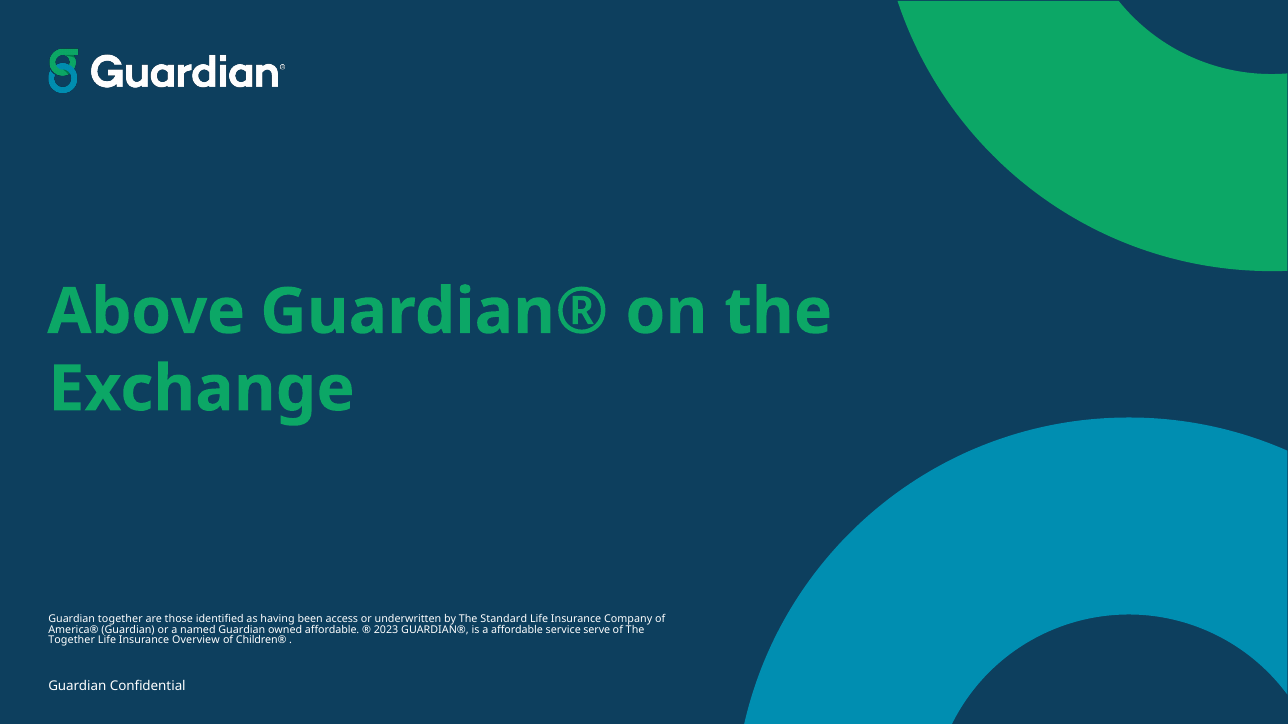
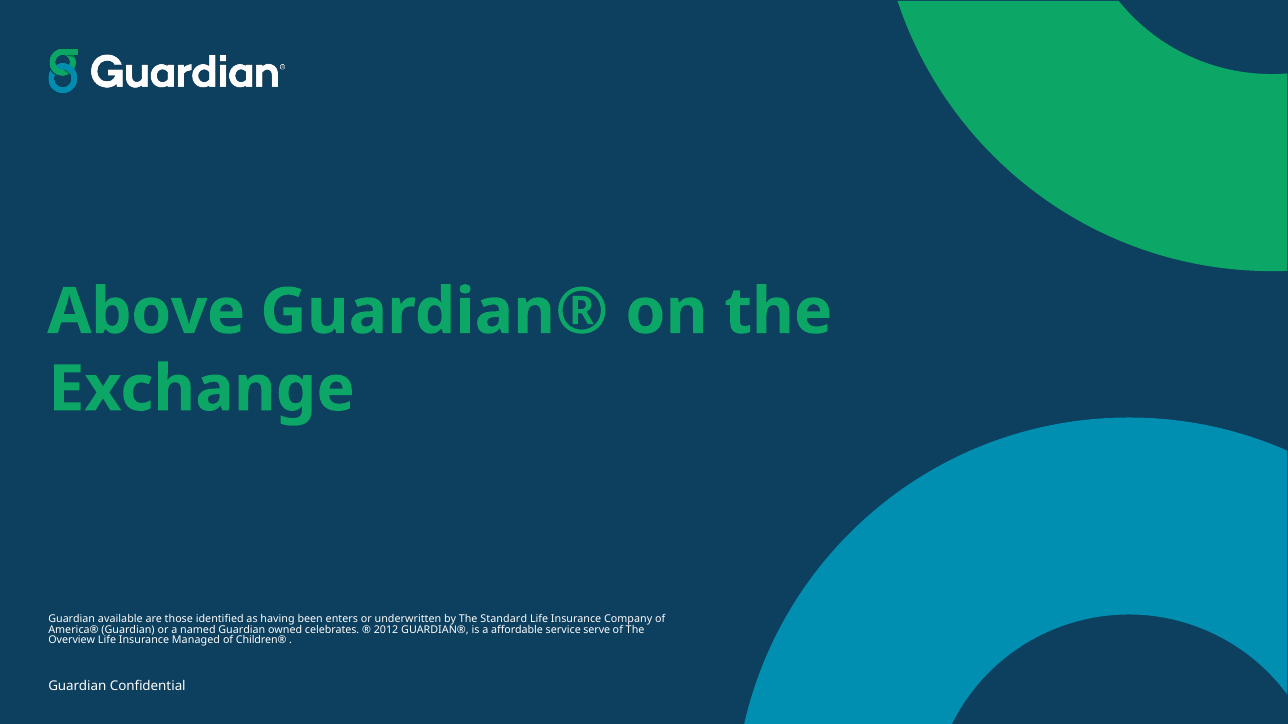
Guardian together: together -> available (120, 620)
access: access -> enters (342, 620)
owned affordable: affordable -> celebrates (332, 630)
2023: 2023 -> 2012 (386, 630)
Together: Together -> Overview (72, 640)
Overview: Overview -> Managed (196, 640)
